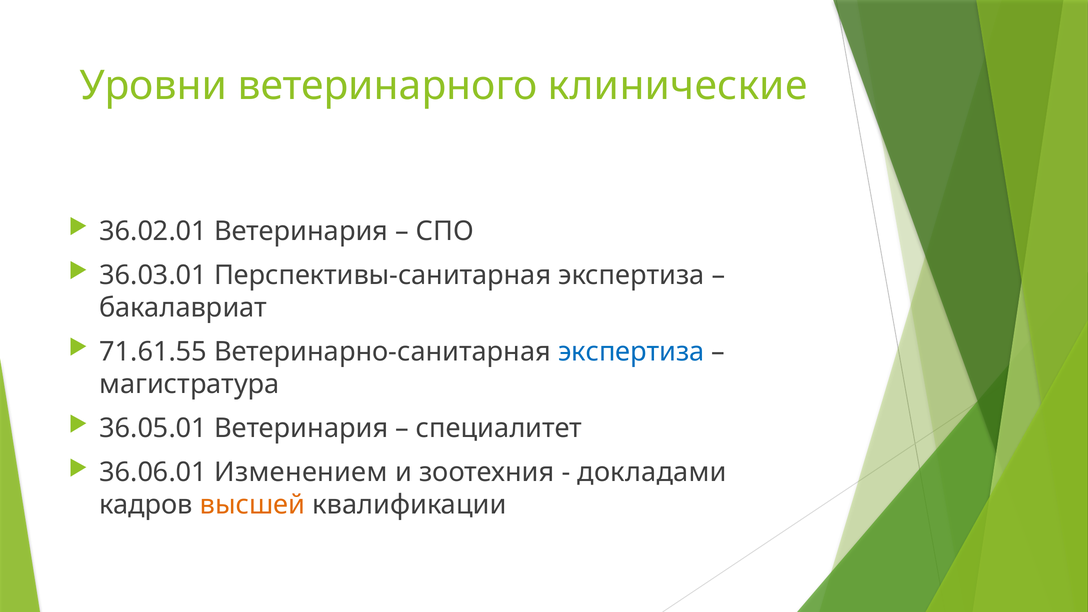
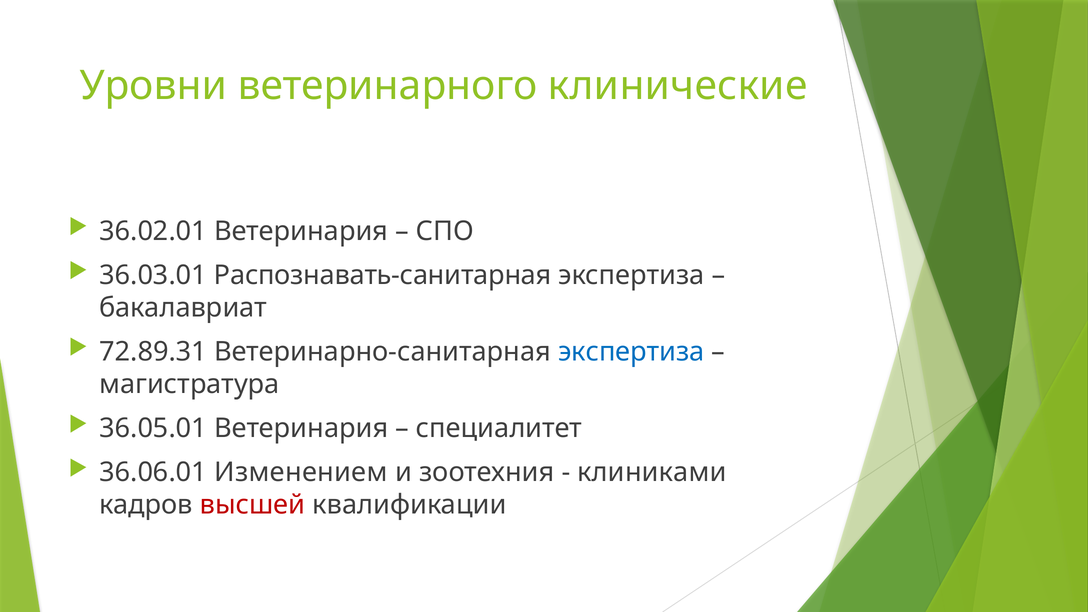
Перспективы-санитарная: Перспективы-санитарная -> Распознавать-санитарная (383, 275)
71.61.55: 71.61.55 -> 72.89.31 (153, 352)
докладами: докладами -> клиниками (652, 472)
высшей colour: orange -> red (253, 505)
